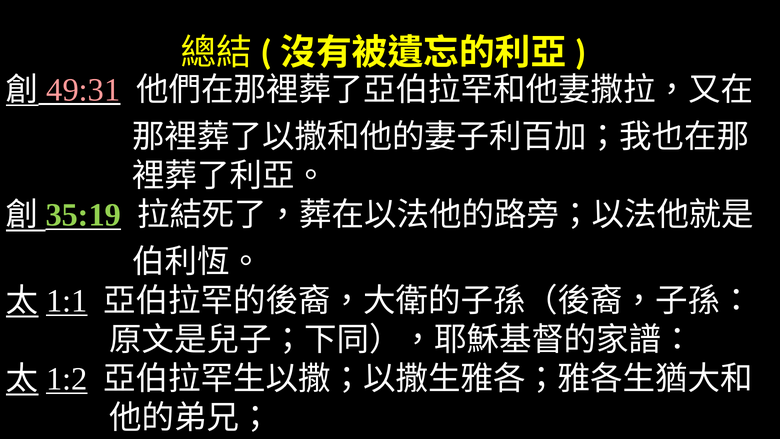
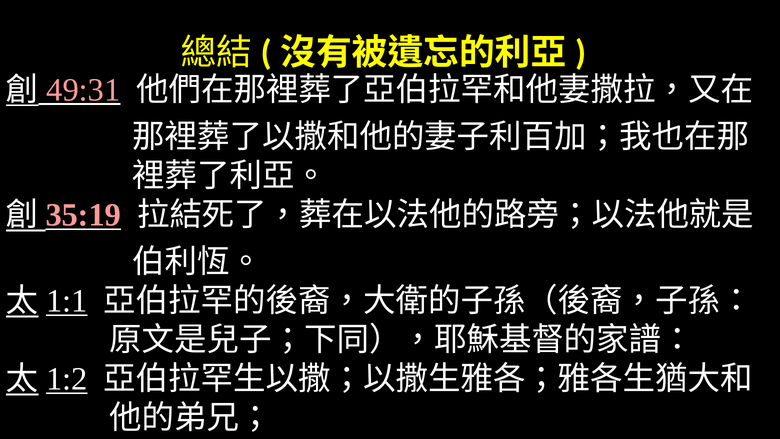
35:19 colour: light green -> pink (83, 215)
